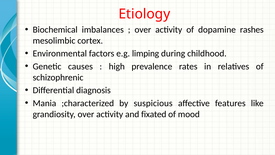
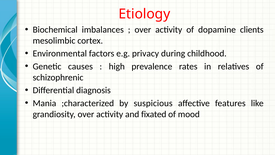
rashes: rashes -> clients (252, 30)
limping: limping -> privacy (145, 53)
